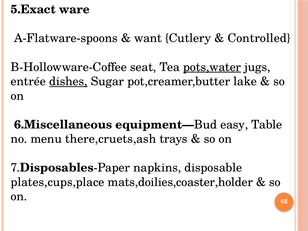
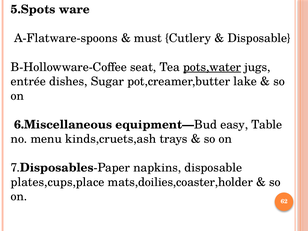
5.Exact: 5.Exact -> 5.Spots (33, 10)
want: want -> must (148, 38)
Controlled: Controlled -> Disposable (259, 38)
dishes underline: present -> none (68, 81)
there,cruets,ash: there,cruets,ash -> kinds,cruets,ash (111, 139)
